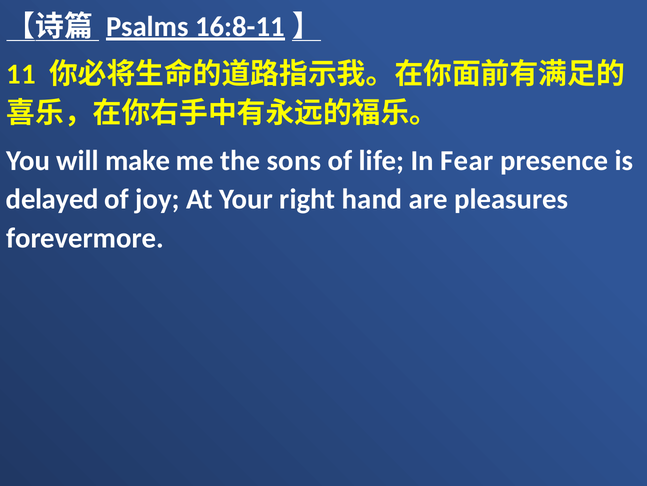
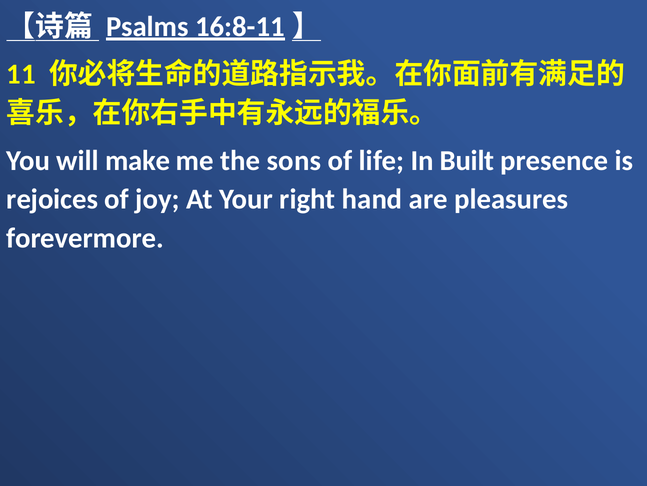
Fear: Fear -> Built (467, 161)
delayed: delayed -> rejoices (52, 199)
